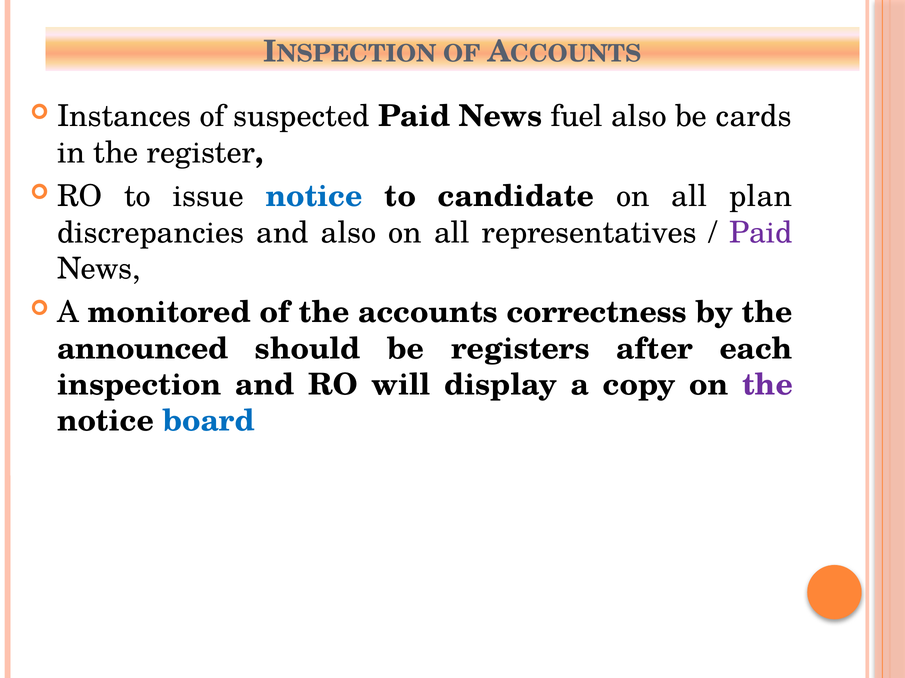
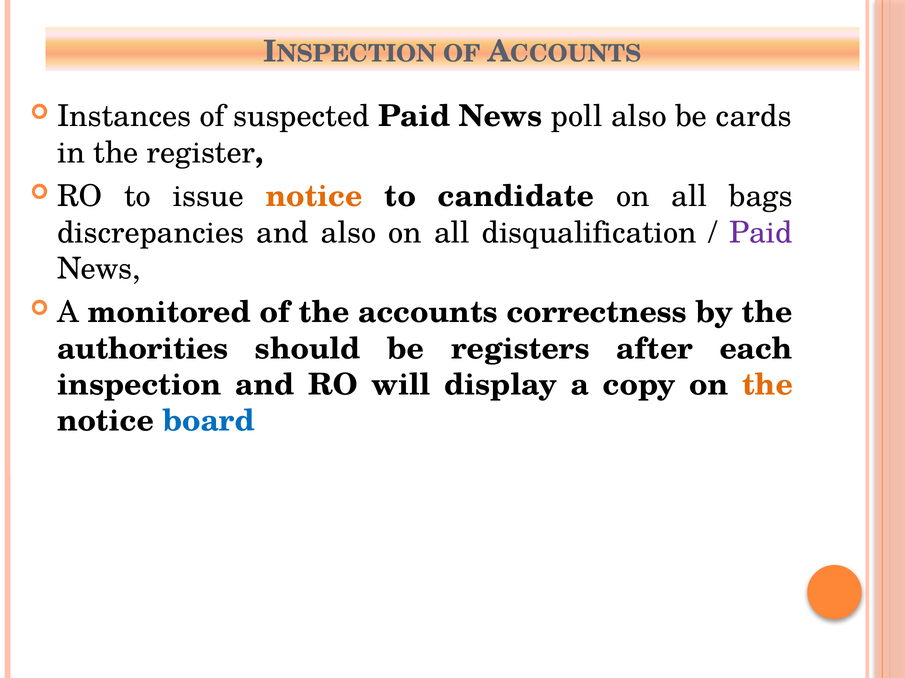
fuel: fuel -> poll (577, 117)
notice colour: blue -> orange (314, 197)
plan: plan -> bags (761, 197)
representatives: representatives -> disqualification (589, 233)
announced: announced -> authorities (143, 349)
the colour: purple -> orange (768, 385)
